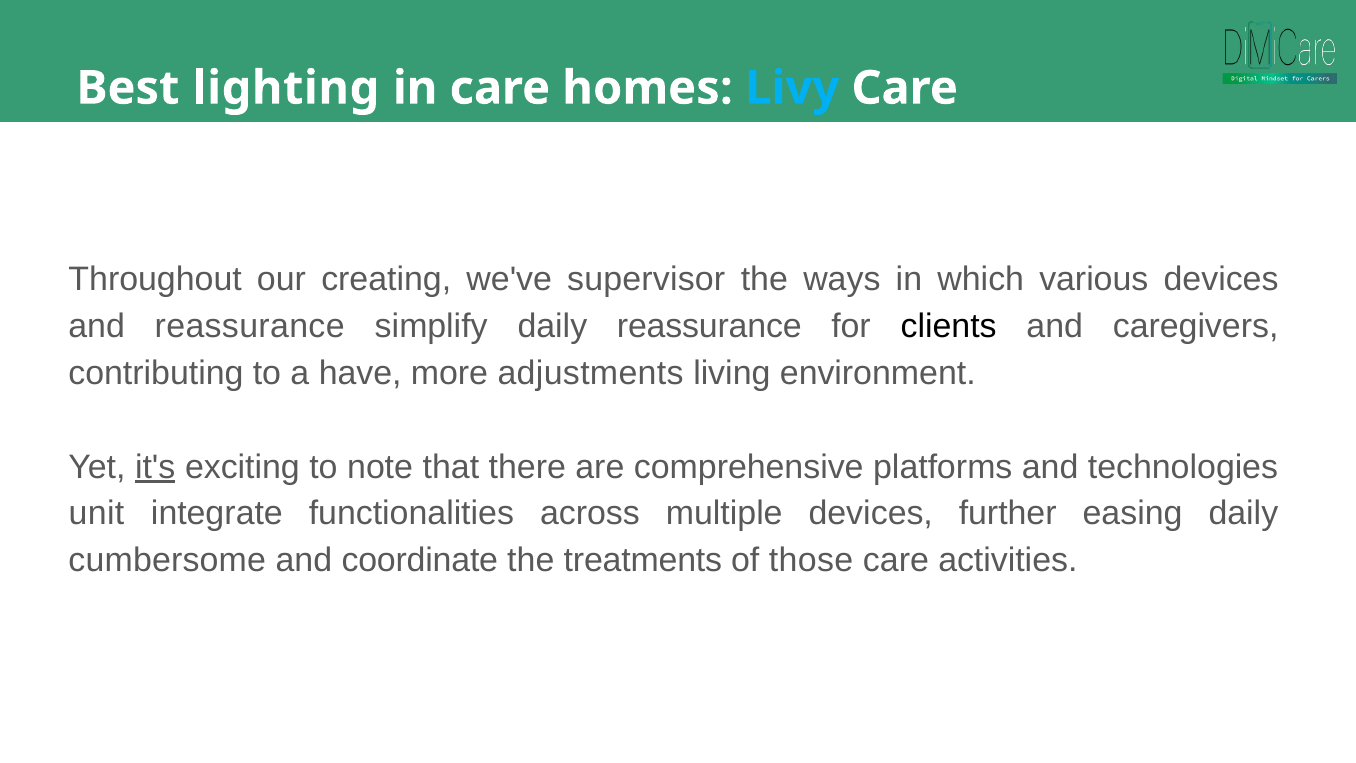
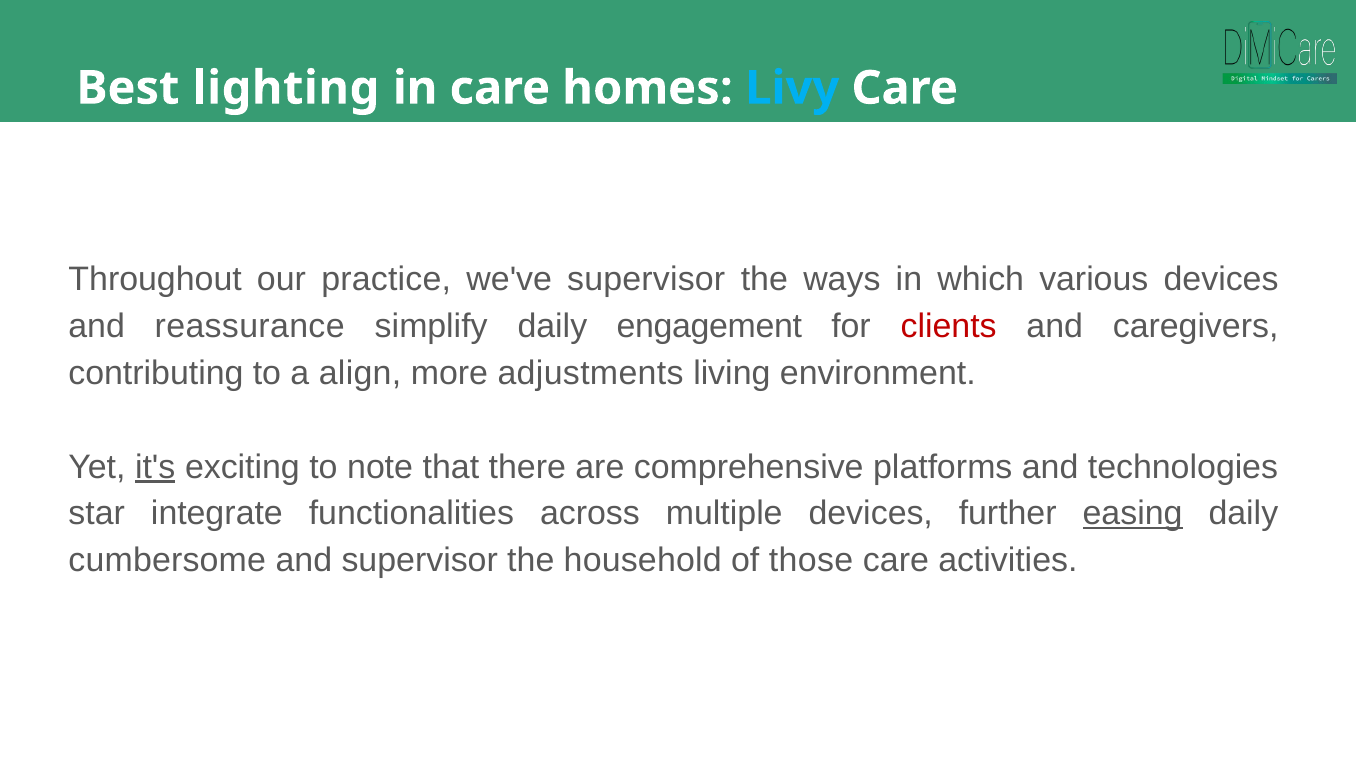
creating: creating -> practice (386, 280)
daily reassurance: reassurance -> engagement (709, 326)
clients colour: black -> red (949, 326)
have: have -> align (360, 373)
unit: unit -> star (97, 514)
easing underline: none -> present (1133, 514)
and coordinate: coordinate -> supervisor (420, 560)
treatments: treatments -> household (643, 560)
